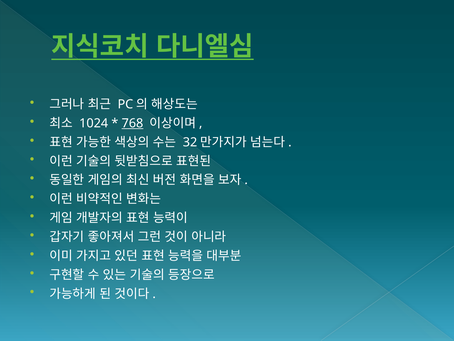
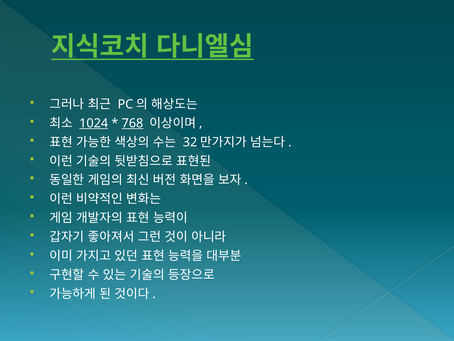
1024 underline: none -> present (94, 123)
